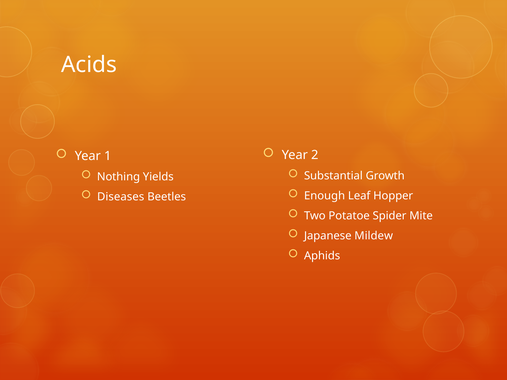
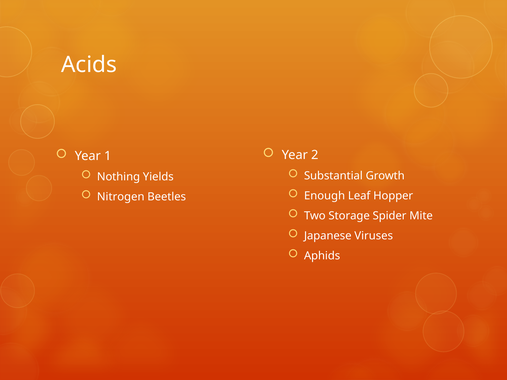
Diseases: Diseases -> Nitrogen (121, 197)
Potatoe: Potatoe -> Storage (349, 216)
Mildew: Mildew -> Viruses (374, 236)
